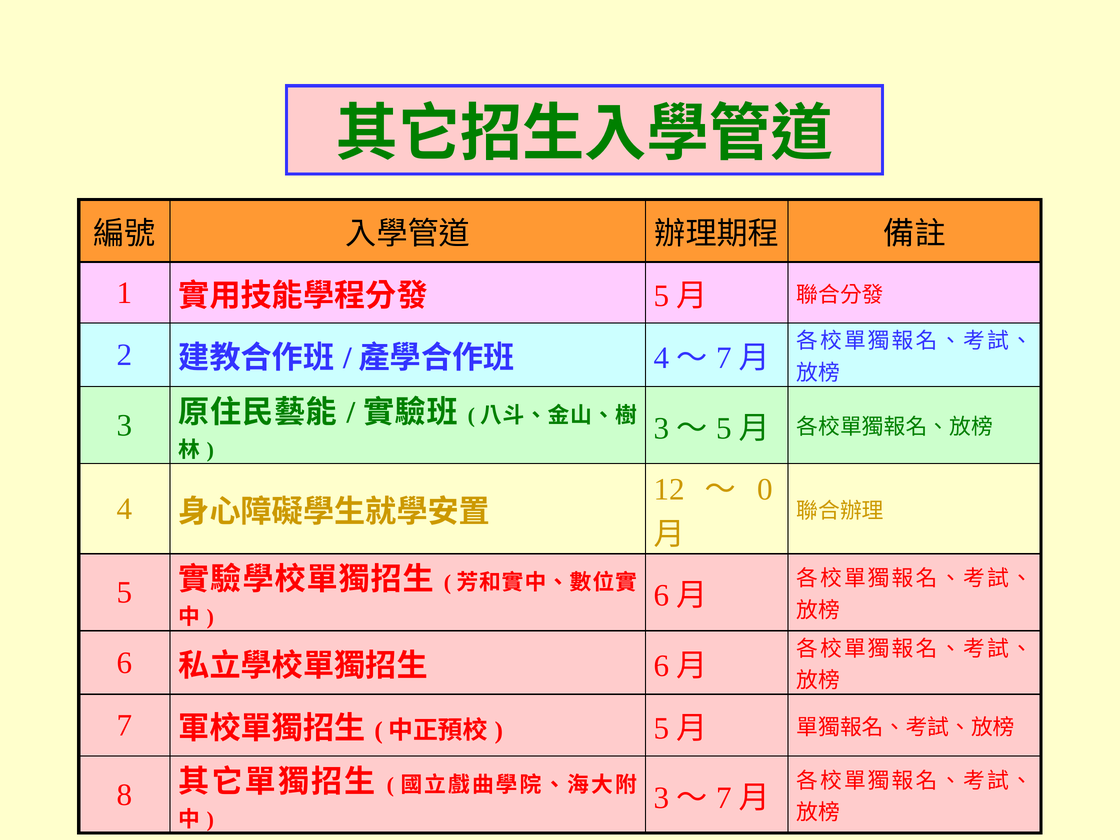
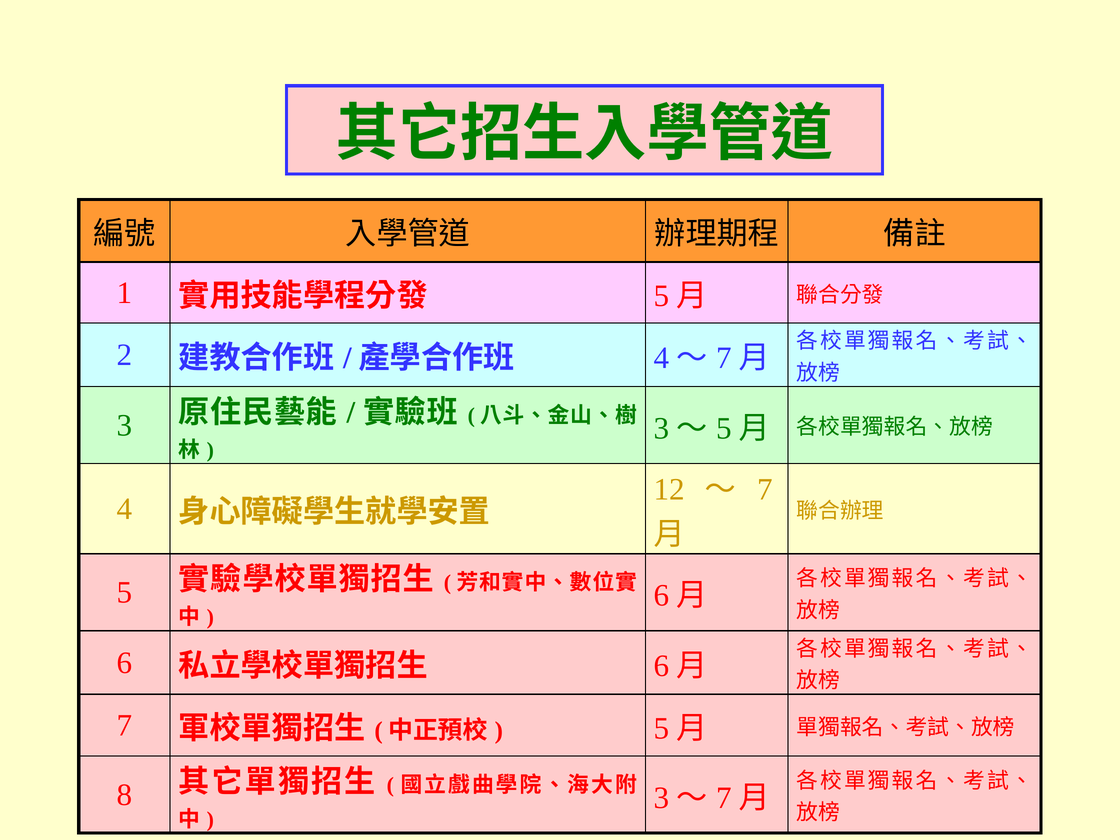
0: 0 -> 7 (765, 489)
